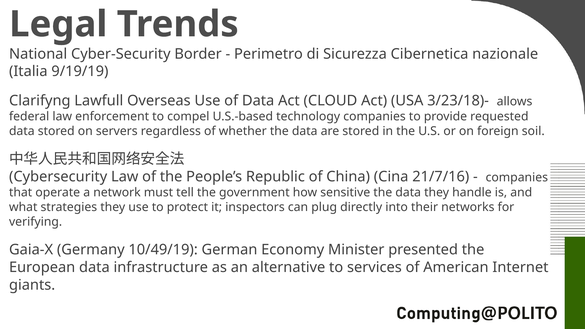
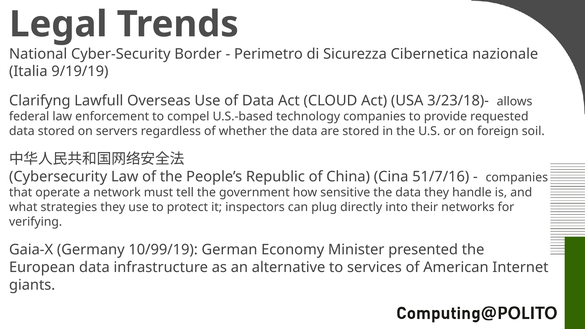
21/7/16: 21/7/16 -> 51/7/16 (441, 177)
10/49/19: 10/49/19 -> 10/99/19 (163, 250)
